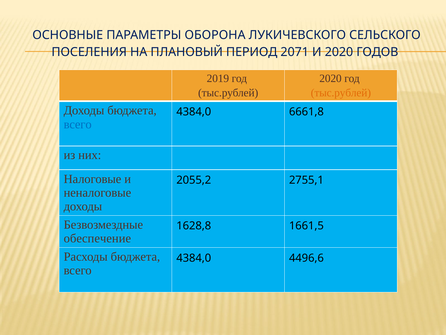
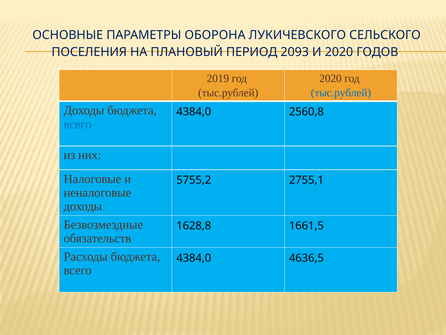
2071: 2071 -> 2093 (295, 52)
тыс.рублей colour: orange -> blue (341, 93)
6661,8: 6661,8 -> 2560,8 (306, 112)
2055,2: 2055,2 -> 5755,2 (194, 180)
обеспечение: обеспечение -> обязательств (97, 238)
4496,6: 4496,6 -> 4636,5 (306, 258)
